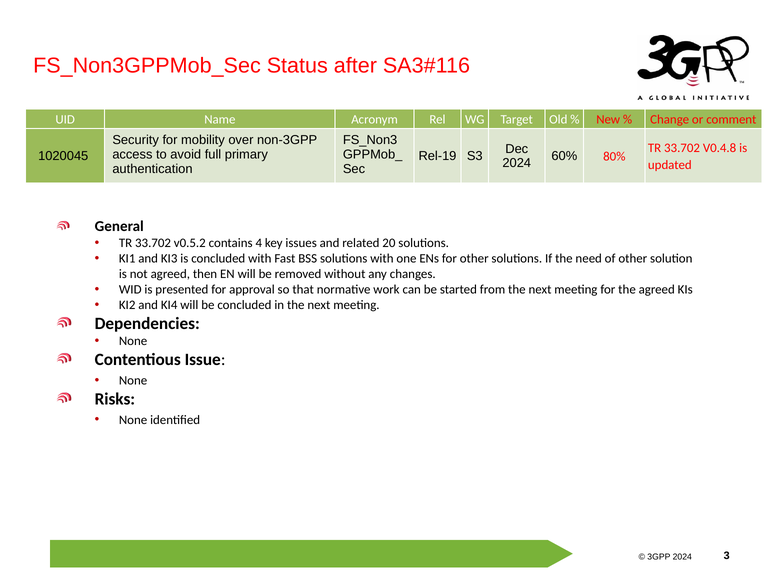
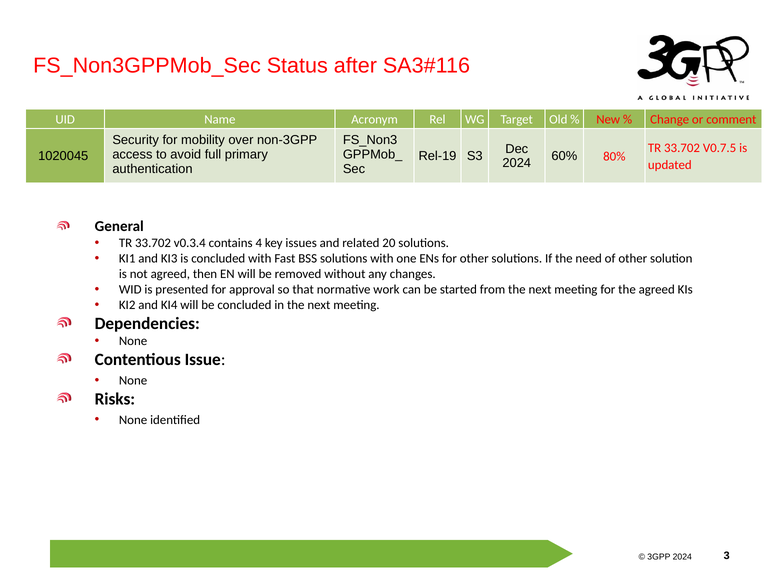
V0.4.8: V0.4.8 -> V0.7.5 (720, 148)
v0.5.2: v0.5.2 -> v0.3.4 (190, 243)
